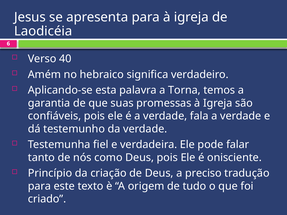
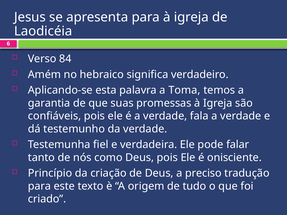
40: 40 -> 84 (65, 59)
Torna: Torna -> Toma (184, 90)
